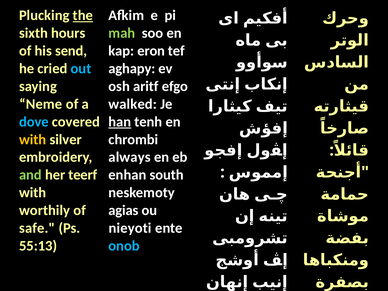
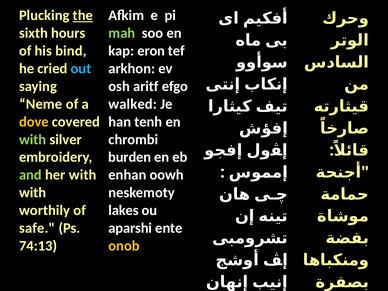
send: send -> bind (71, 51)
aghapy: aghapy -> arkhon (132, 69)
dove colour: light blue -> yellow (34, 122)
han underline: present -> none (120, 122)
with colour: yellow -> light green (33, 139)
always: always -> burden (130, 157)
her teerf: teerf -> with (83, 175)
south: south -> oowh (167, 175)
agias: agias -> lakes (123, 210)
nieyoti: nieyoti -> aparshi (130, 228)
55:13: 55:13 -> 74:13 (38, 246)
onob colour: light blue -> yellow (124, 246)
